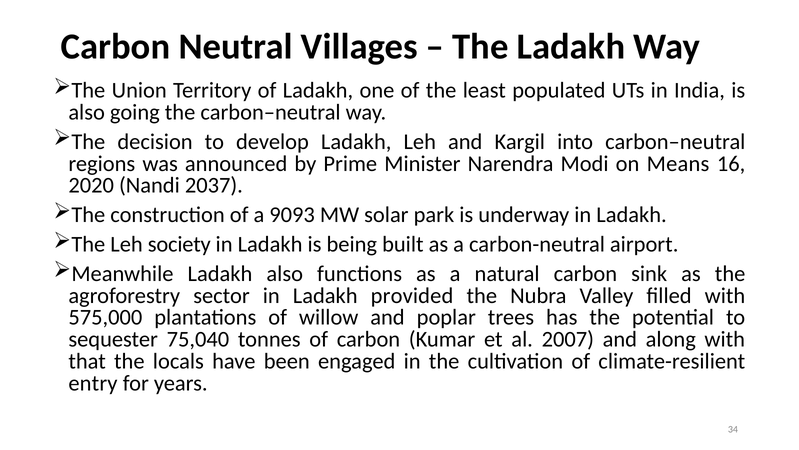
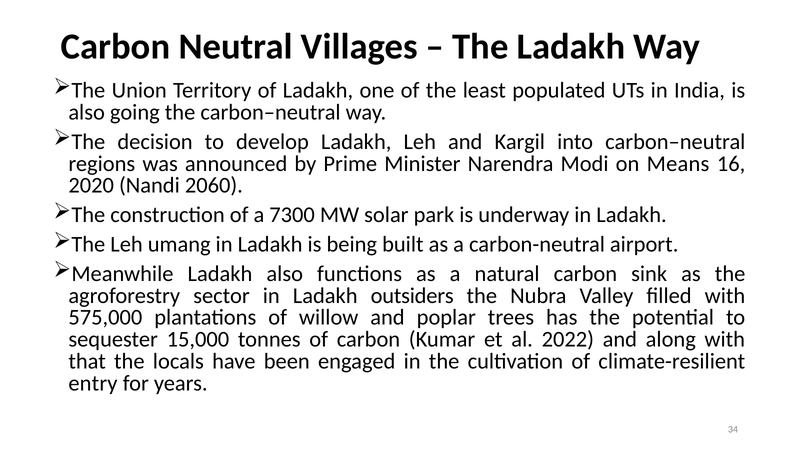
2037: 2037 -> 2060 (214, 185)
9093: 9093 -> 7300 (292, 215)
society: society -> umang (179, 244)
provided: provided -> outsiders (412, 295)
75,040: 75,040 -> 15,000 (198, 339)
2007: 2007 -> 2022 (568, 339)
